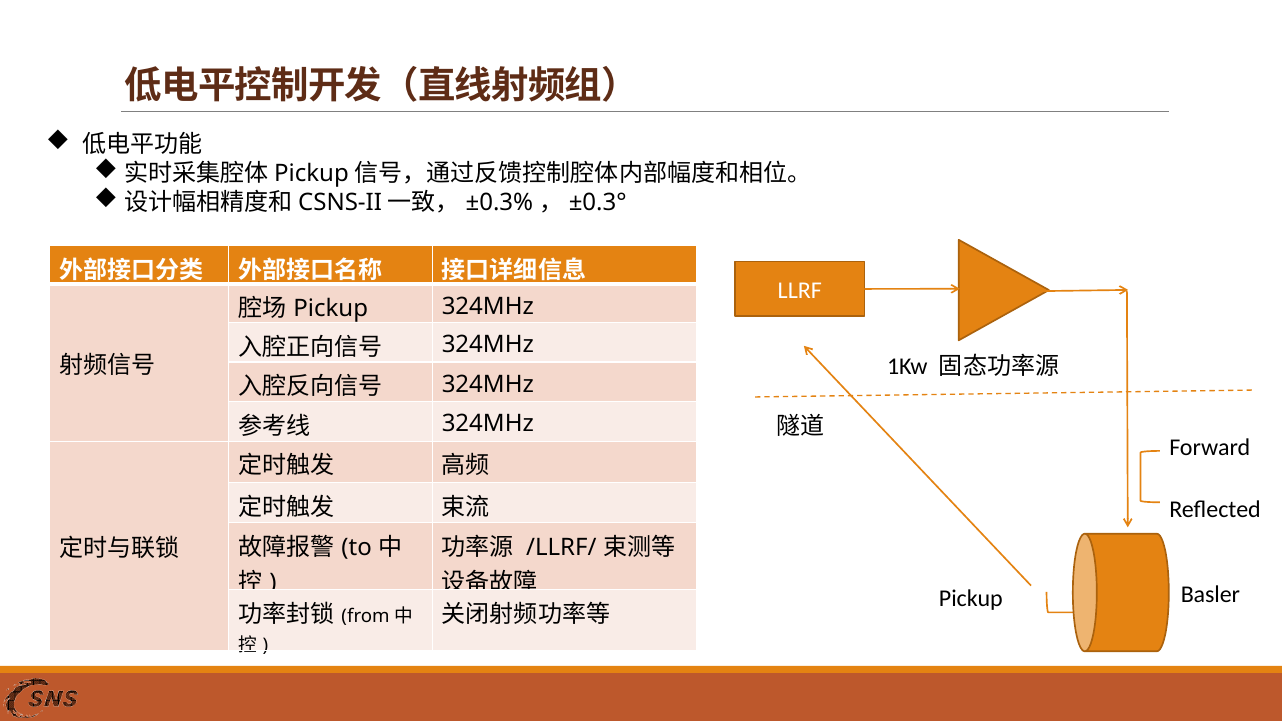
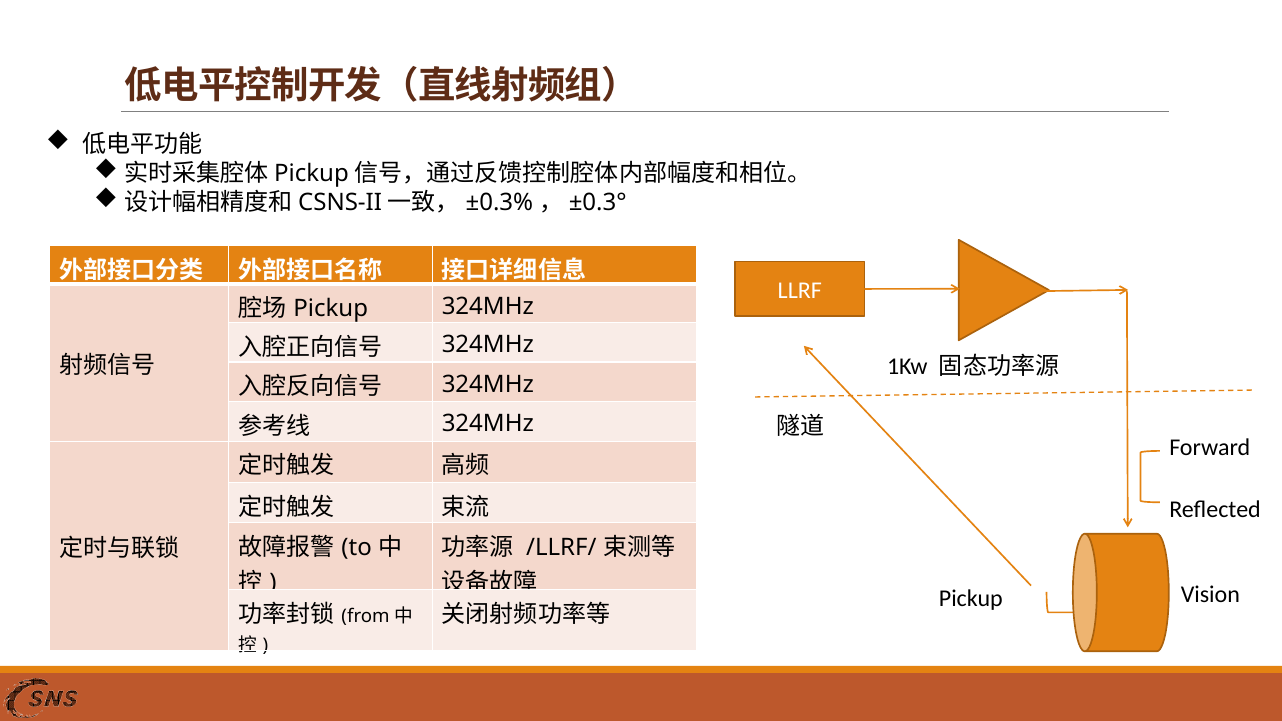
Basler: Basler -> Vision (1210, 595)
